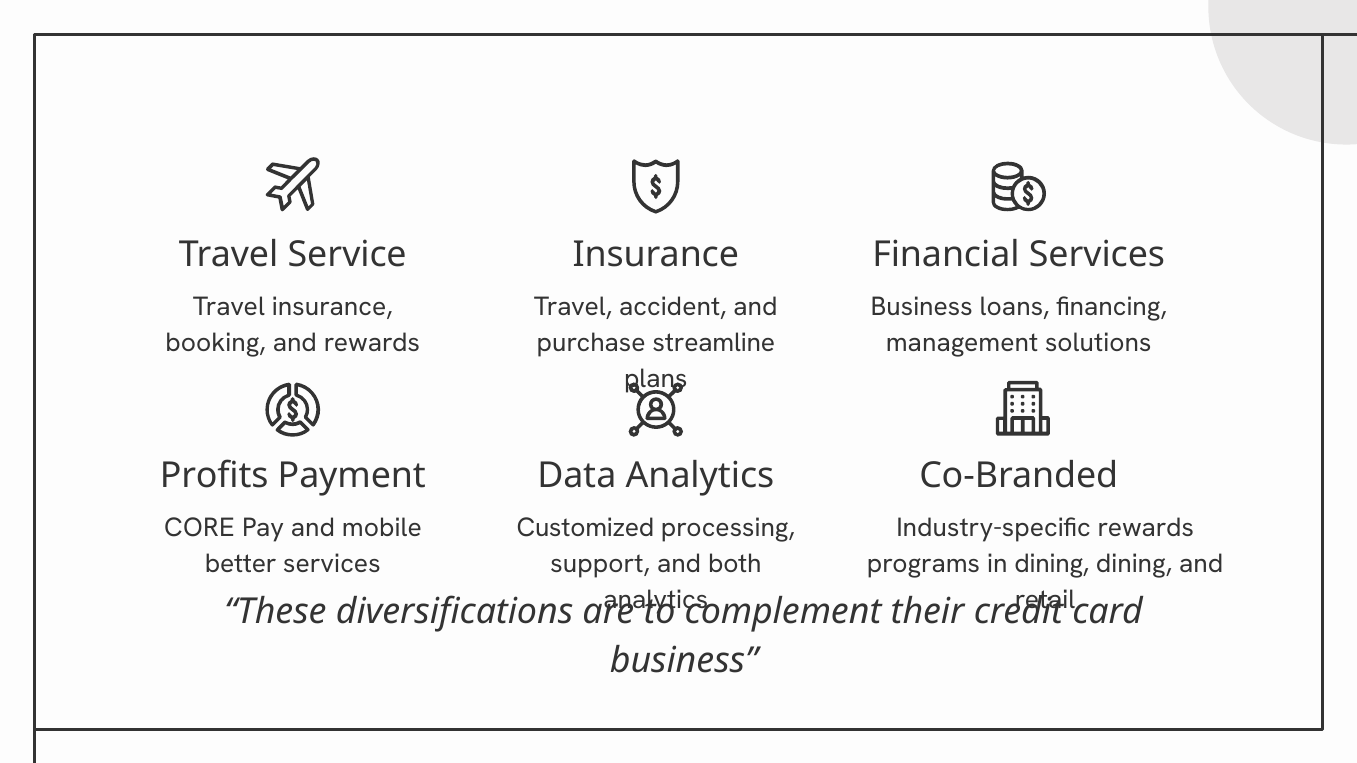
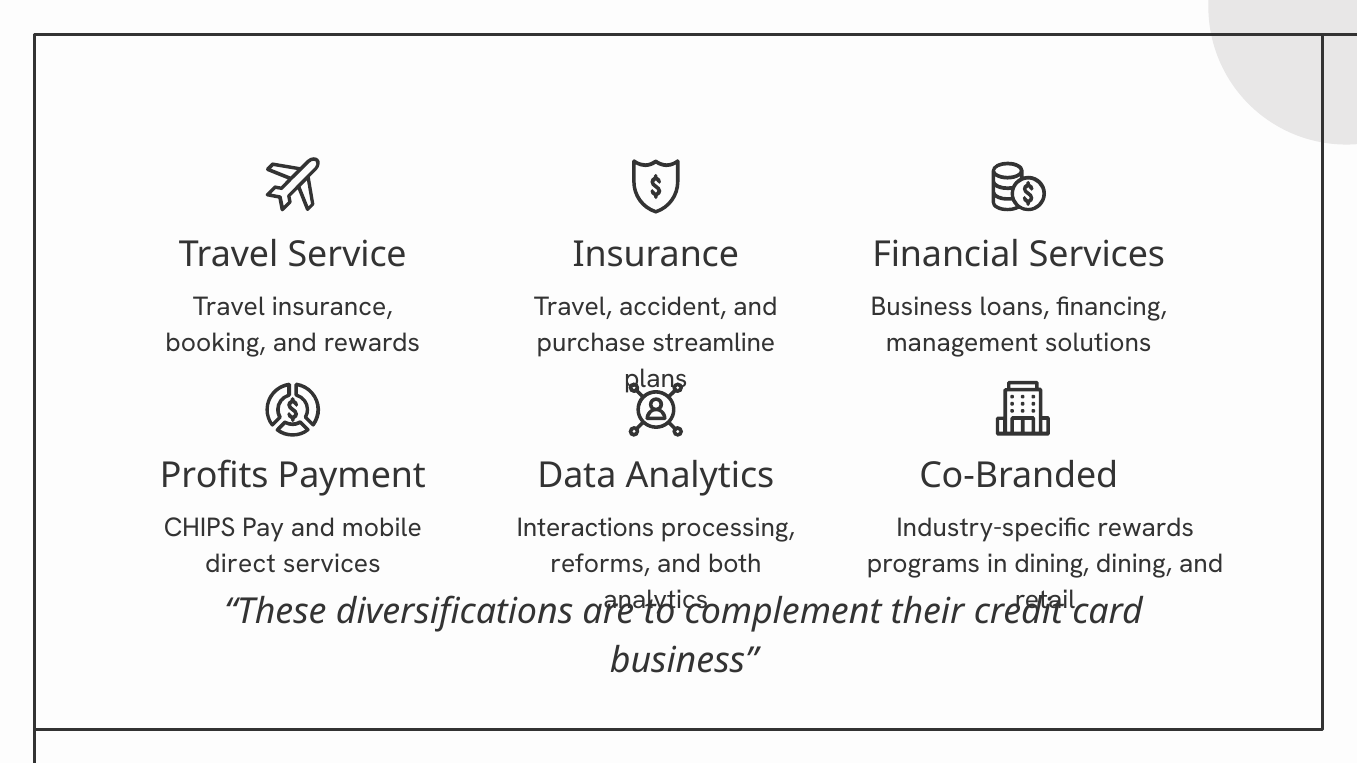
CORE: CORE -> CHIPS (200, 528)
Customized: Customized -> Interactions (585, 528)
better: better -> direct (240, 564)
support: support -> reforms (600, 564)
